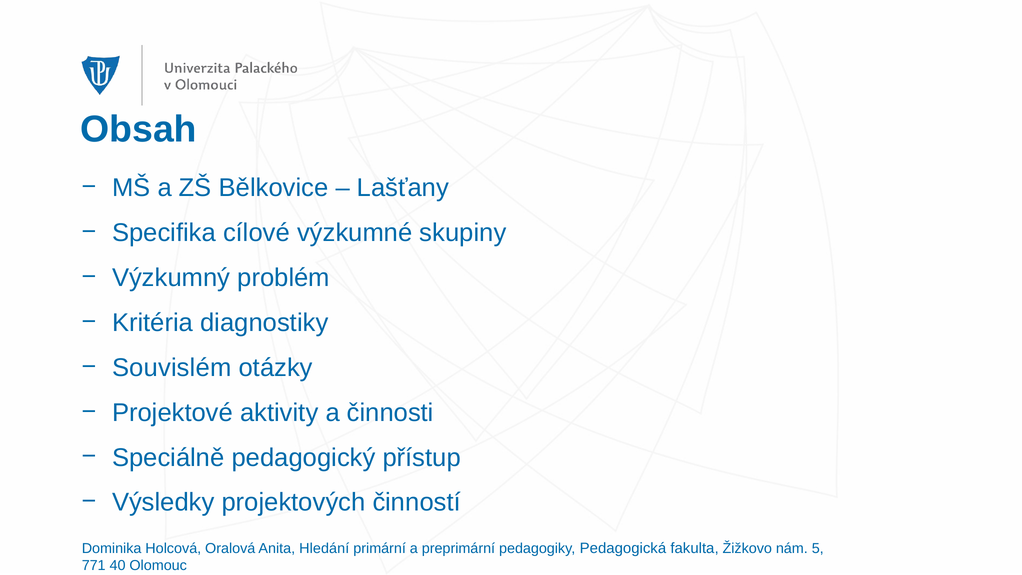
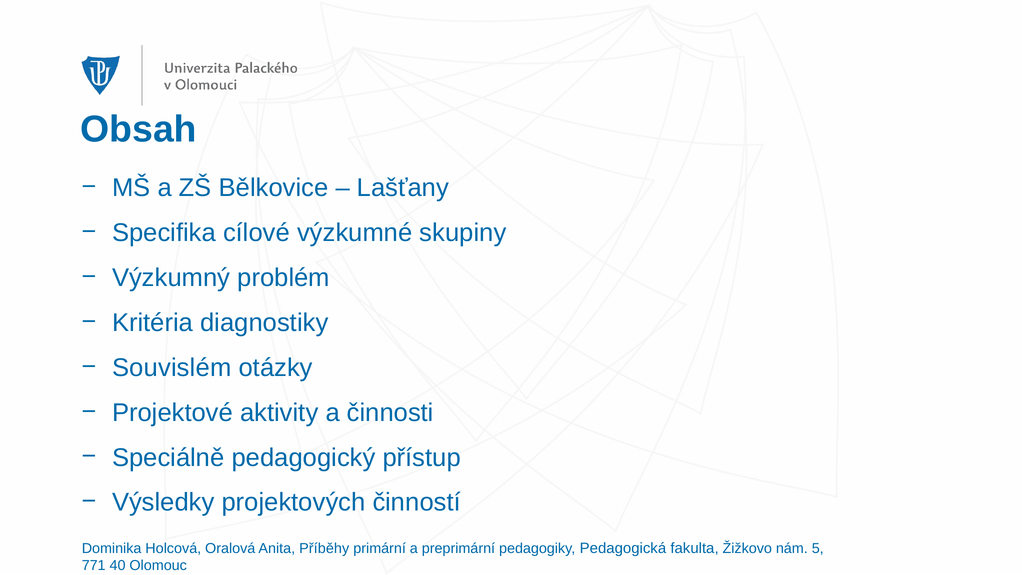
Hledání: Hledání -> Příběhy (324, 548)
